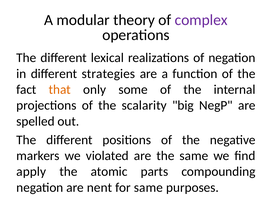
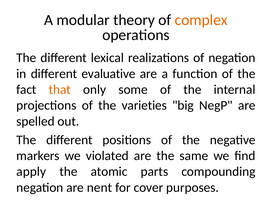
complex colour: purple -> orange (201, 20)
strategies: strategies -> evaluative (109, 74)
scalarity: scalarity -> varieties (144, 105)
for same: same -> cover (148, 188)
